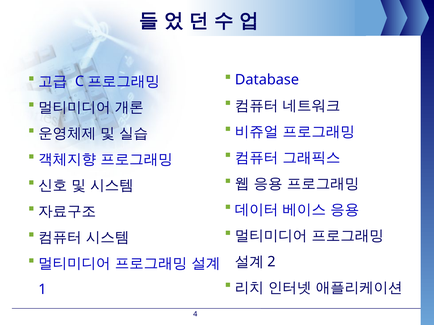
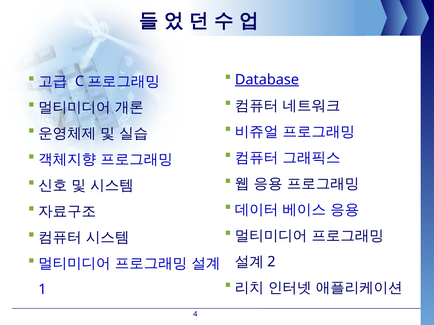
Database underline: none -> present (267, 80)
